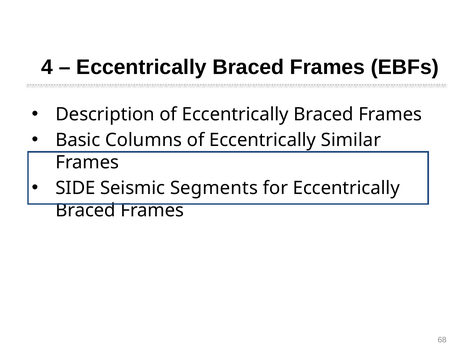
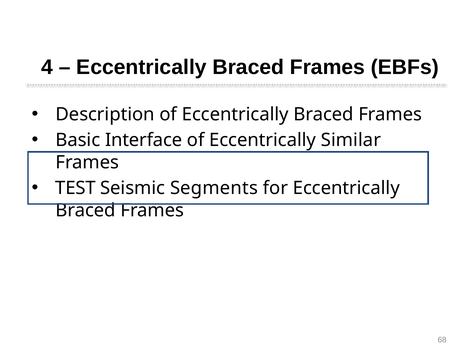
Columns: Columns -> Interface (144, 140)
SIDE: SIDE -> TEST (75, 188)
